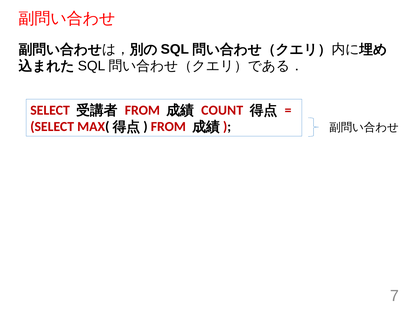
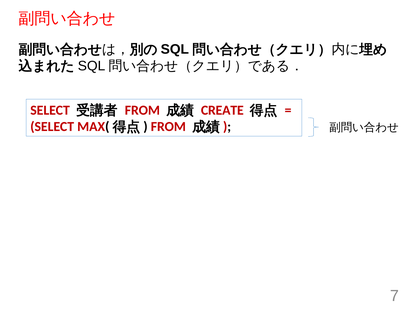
COUNT: COUNT -> CREATE (222, 110)
